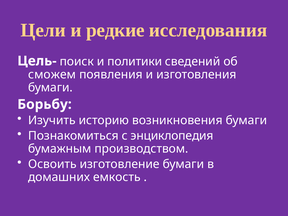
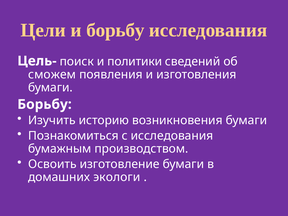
и редкие: редкие -> борьбу (115, 30)
с энциклопедия: энциклопедия -> исследования (172, 136)
емкость: емкость -> экологи (117, 177)
